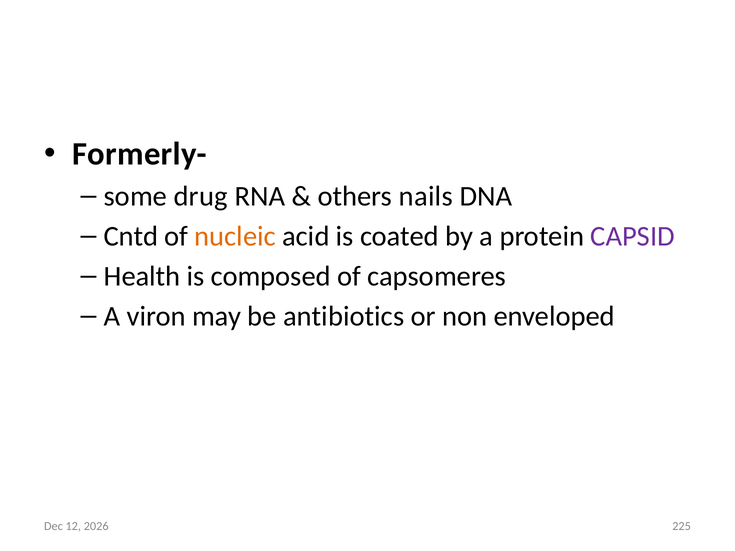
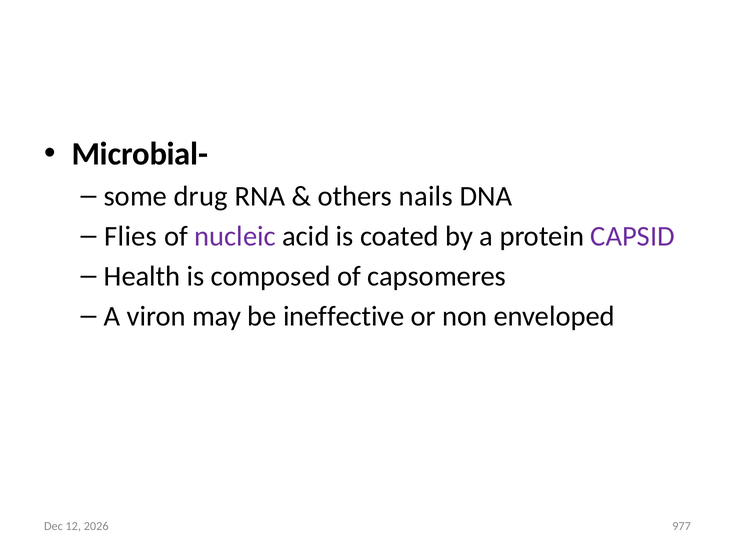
Formerly-: Formerly- -> Microbial- (140, 154)
Cntd: Cntd -> Flies (131, 236)
nucleic colour: orange -> purple (235, 236)
antibiotics: antibiotics -> ineffective (344, 317)
225: 225 -> 977 (682, 526)
